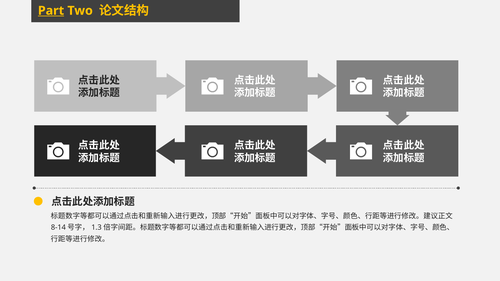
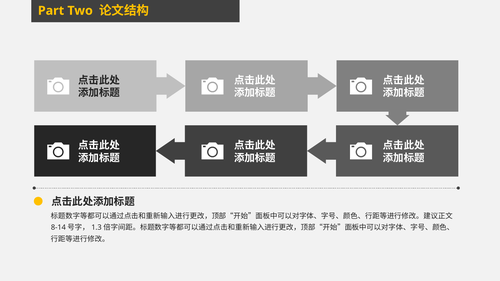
Part underline: present -> none (51, 11)
